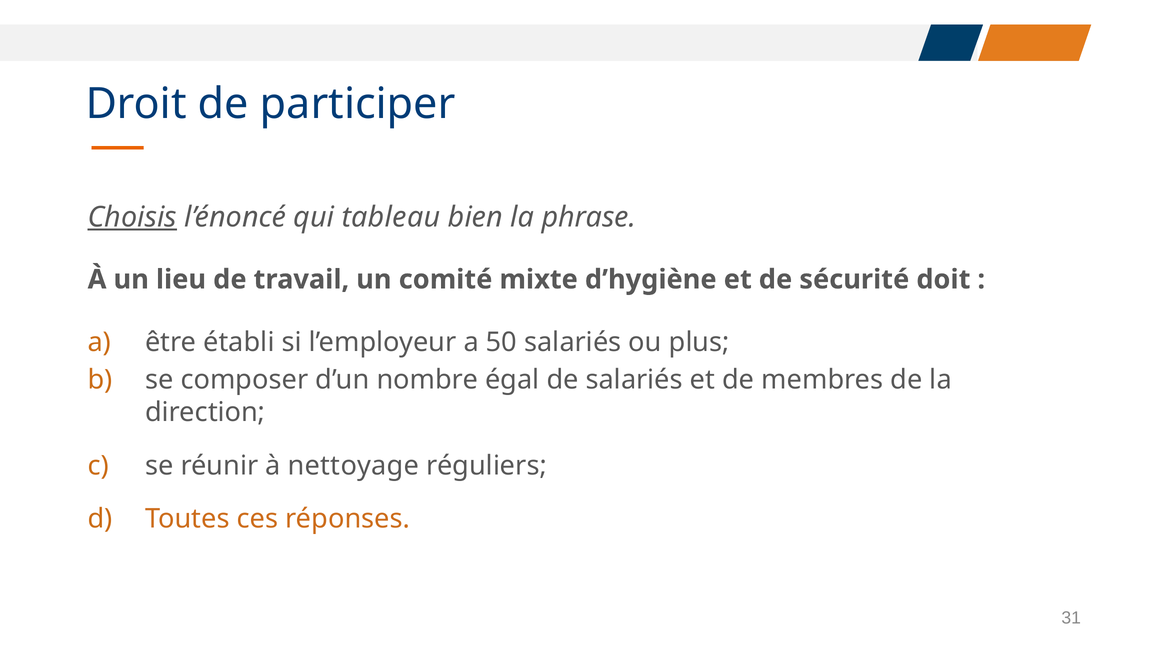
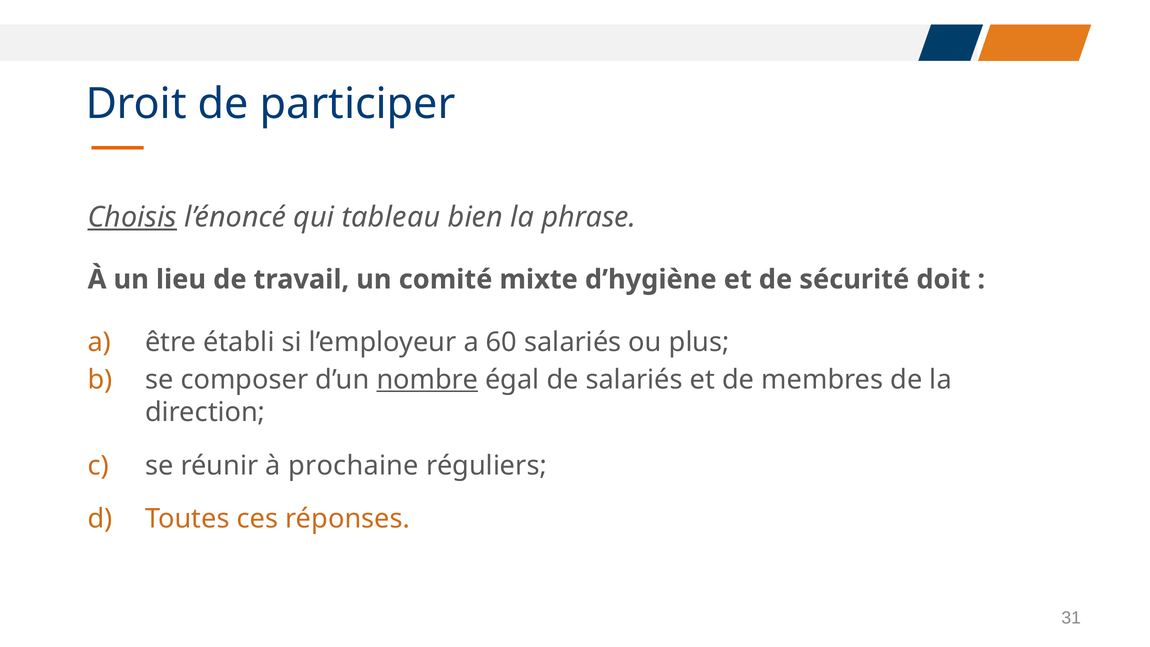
50: 50 -> 60 (501, 342)
nombre underline: none -> present (427, 380)
nettoyage: nettoyage -> prochaine (353, 465)
